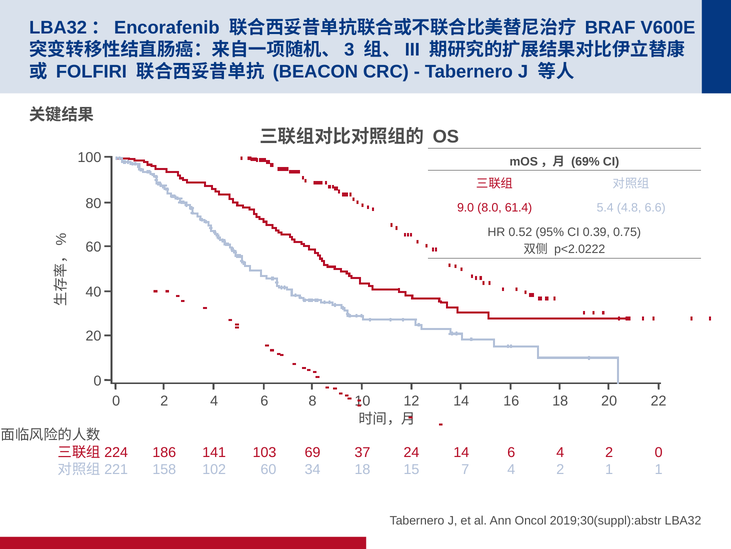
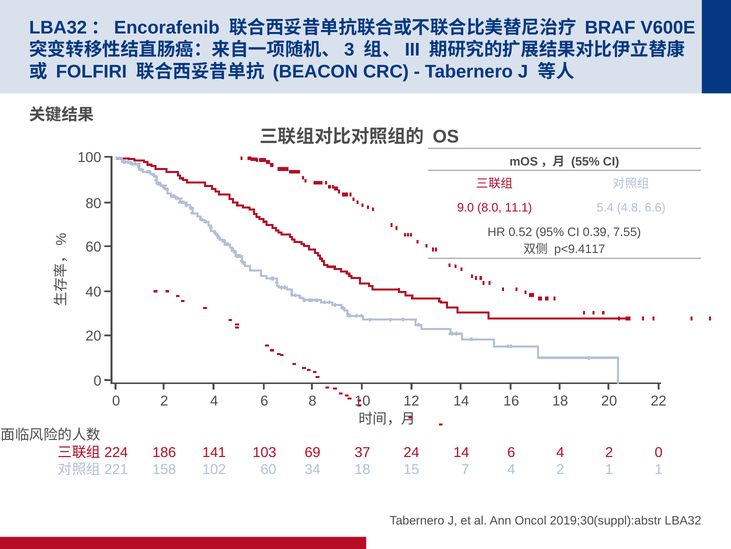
69%: 69% -> 55% (585, 162)
61.4: 61.4 -> 11.1 (519, 208)
0.75: 0.75 -> 7.55 (627, 232)
p<2.0222: p<2.0222 -> p<9.4117 (580, 249)
